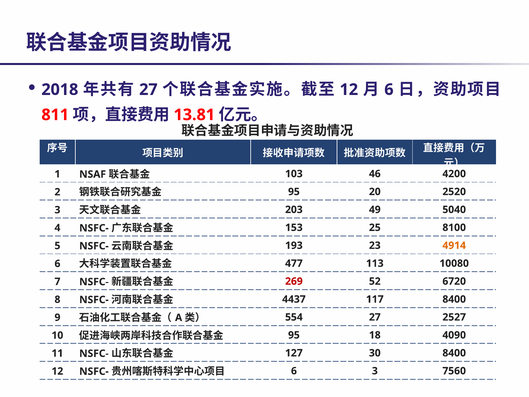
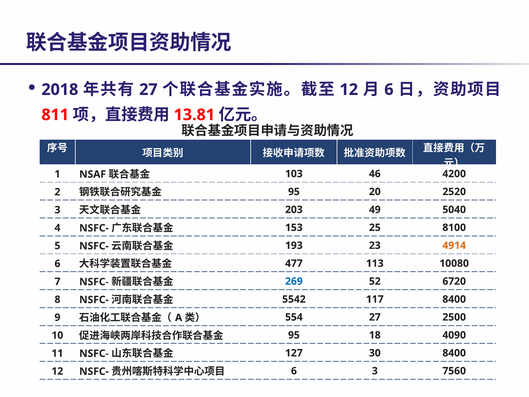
269 colour: red -> blue (294, 281)
4437: 4437 -> 5542 (294, 299)
2527: 2527 -> 2500 (454, 317)
